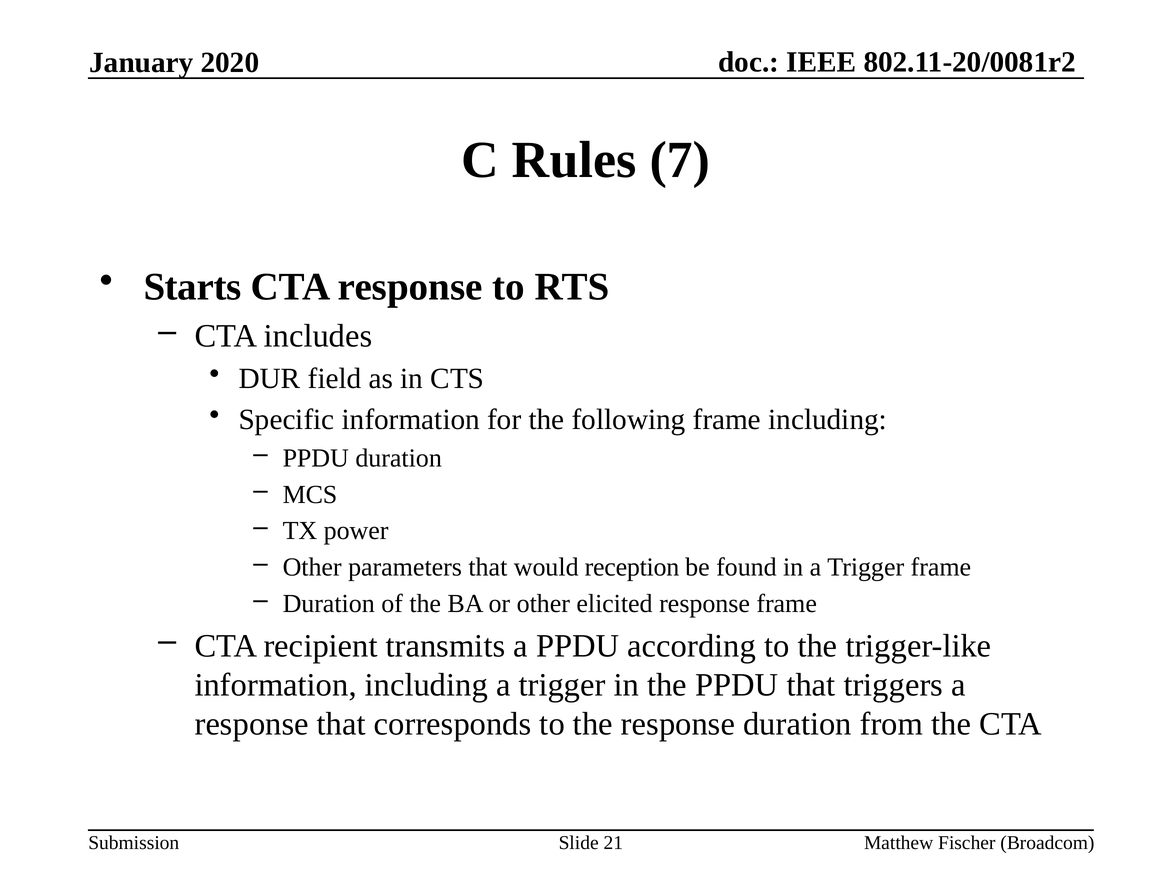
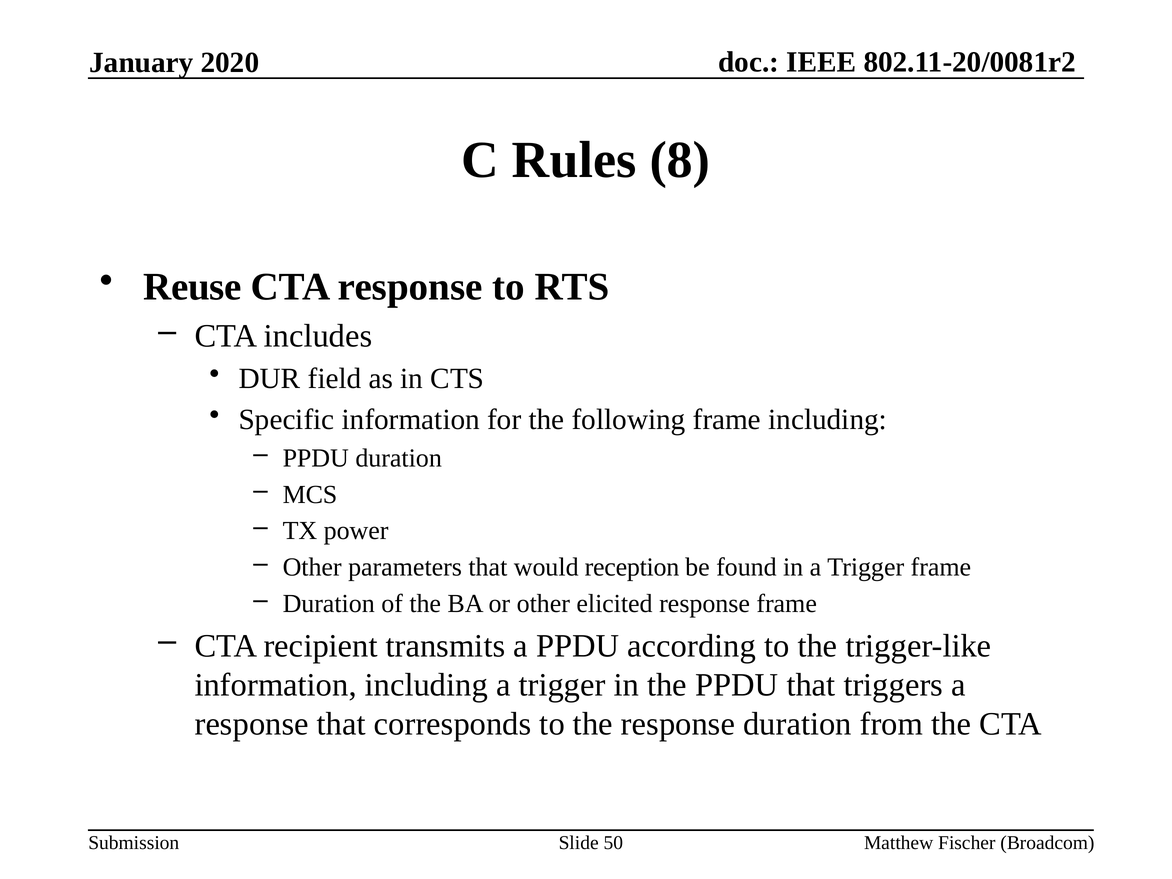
7: 7 -> 8 (680, 160)
Starts: Starts -> Reuse (192, 287)
21: 21 -> 50 (613, 843)
